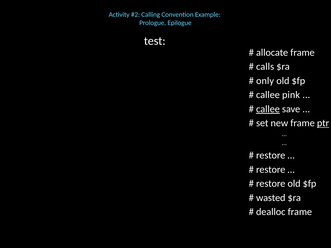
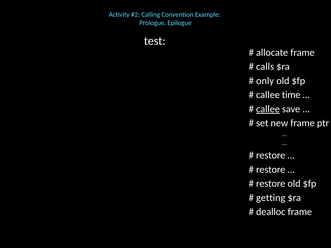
pink: pink -> time (291, 95)
ptr underline: present -> none (323, 123)
wasted: wasted -> getting (271, 198)
